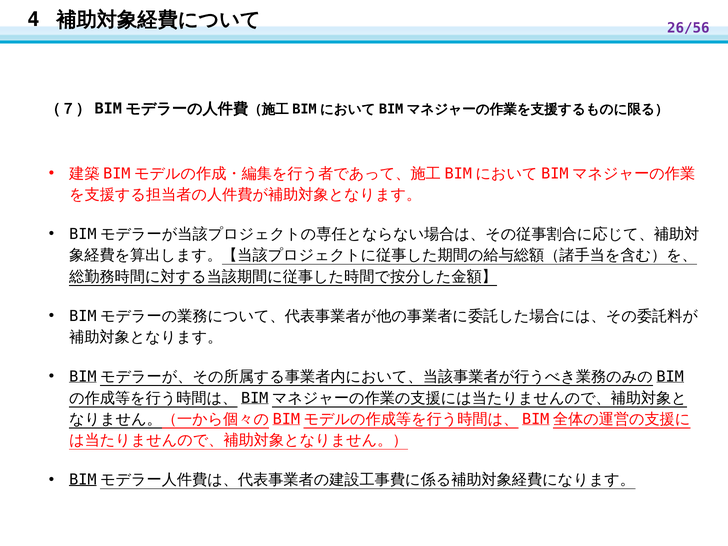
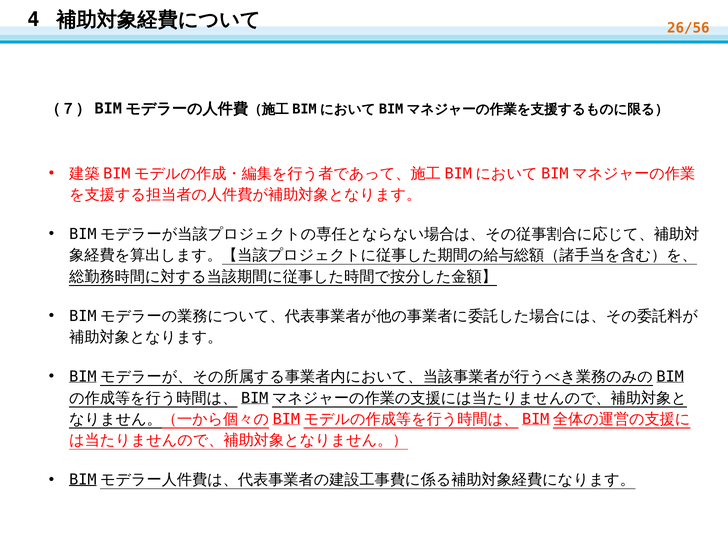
26/56 colour: purple -> orange (688, 28)
